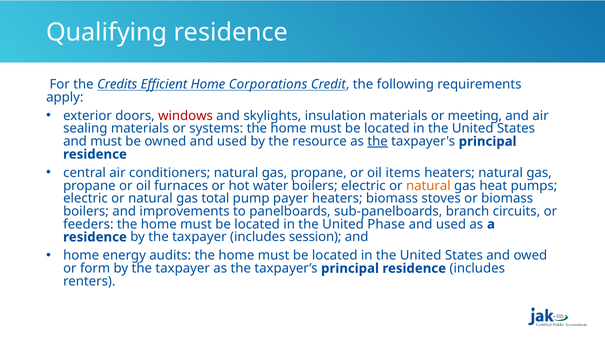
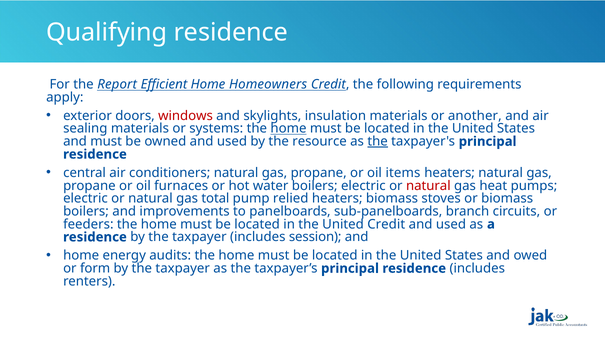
Credits: Credits -> Report (117, 84)
Corporations: Corporations -> Homeowners (268, 84)
meeting: meeting -> another (475, 116)
home underline: none -> present (288, 129)
natural colour: orange -> red (428, 186)
payer: payer -> relied (291, 199)
United Phase: Phase -> Credit (386, 224)
